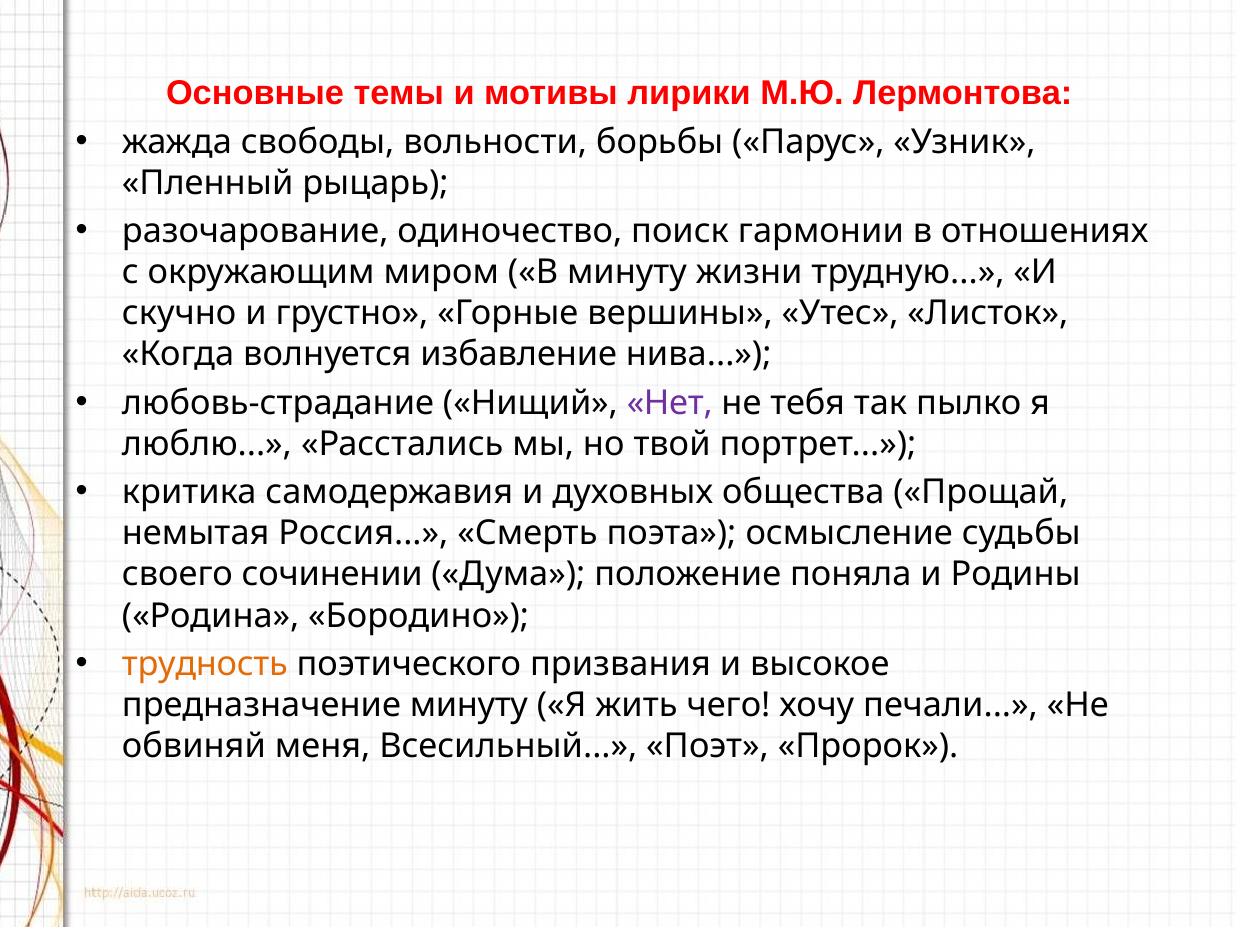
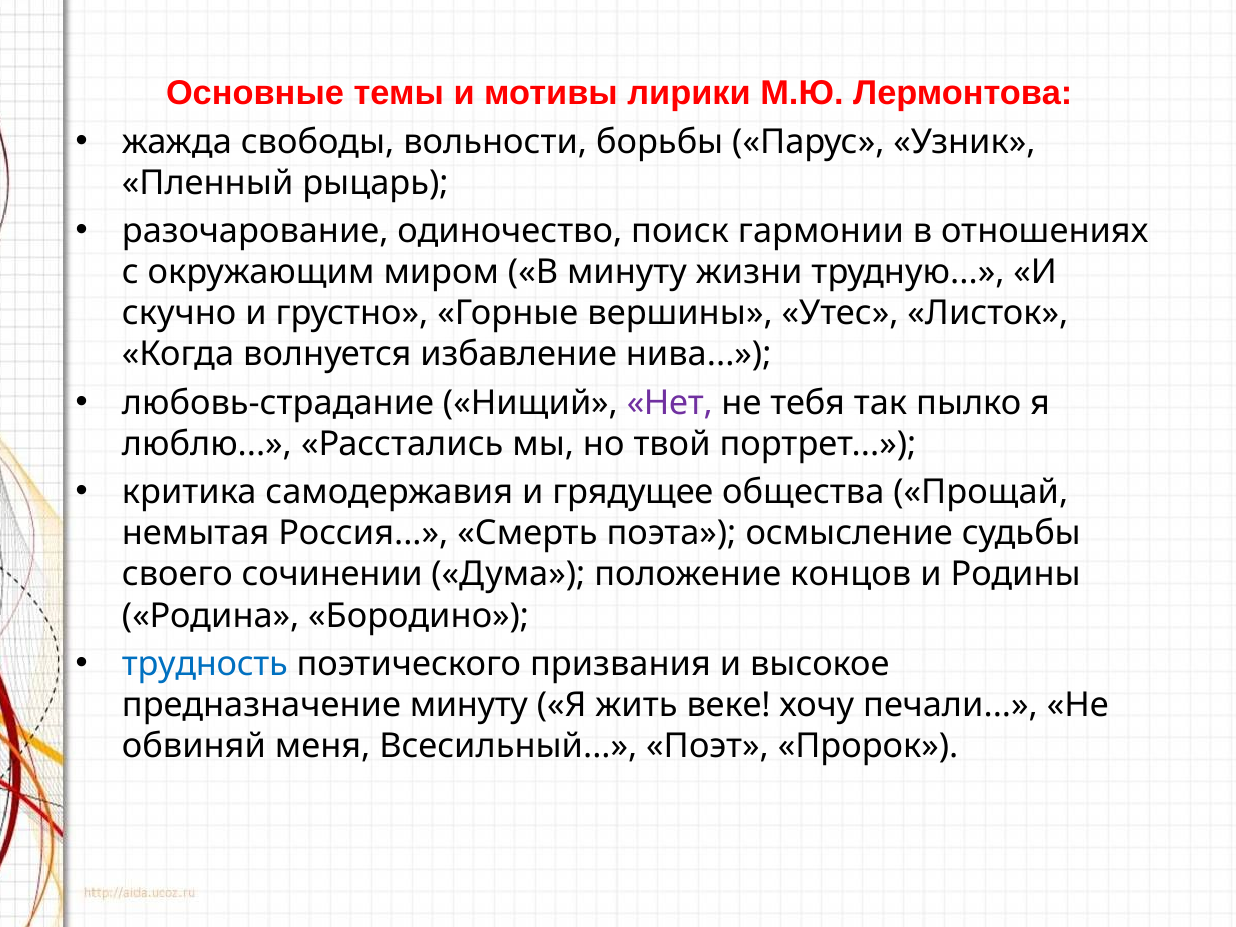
духовных: духовных -> грядущее (633, 492)
поняла: поняла -> концов (851, 574)
трудность colour: orange -> blue (205, 664)
чего: чего -> веке (729, 705)
